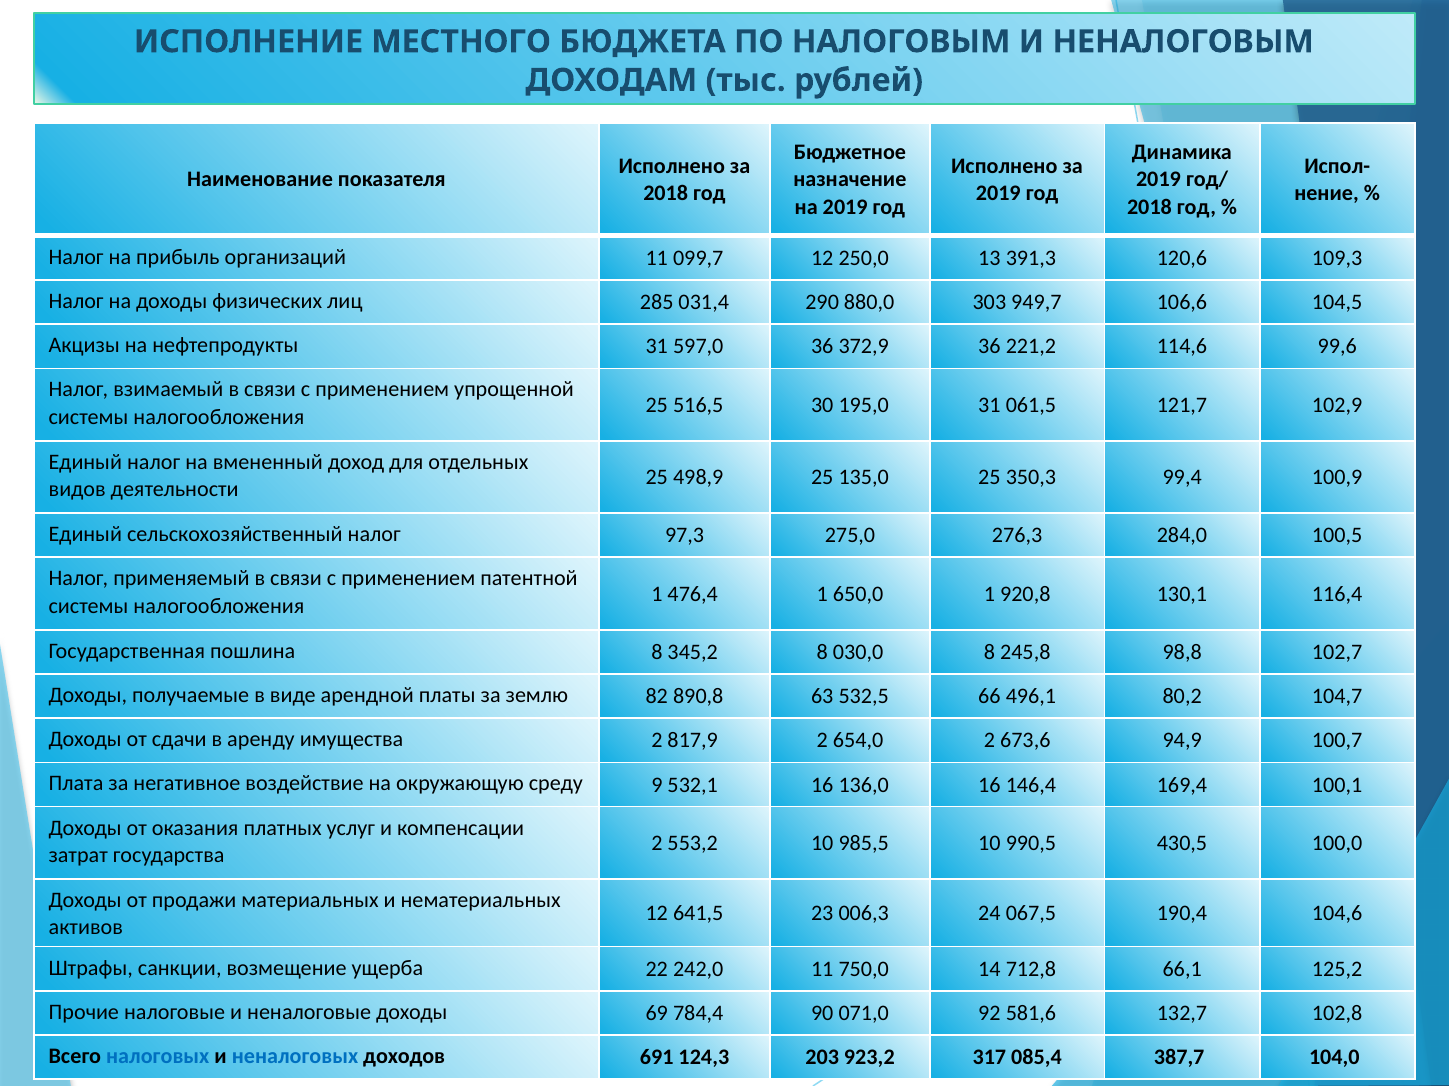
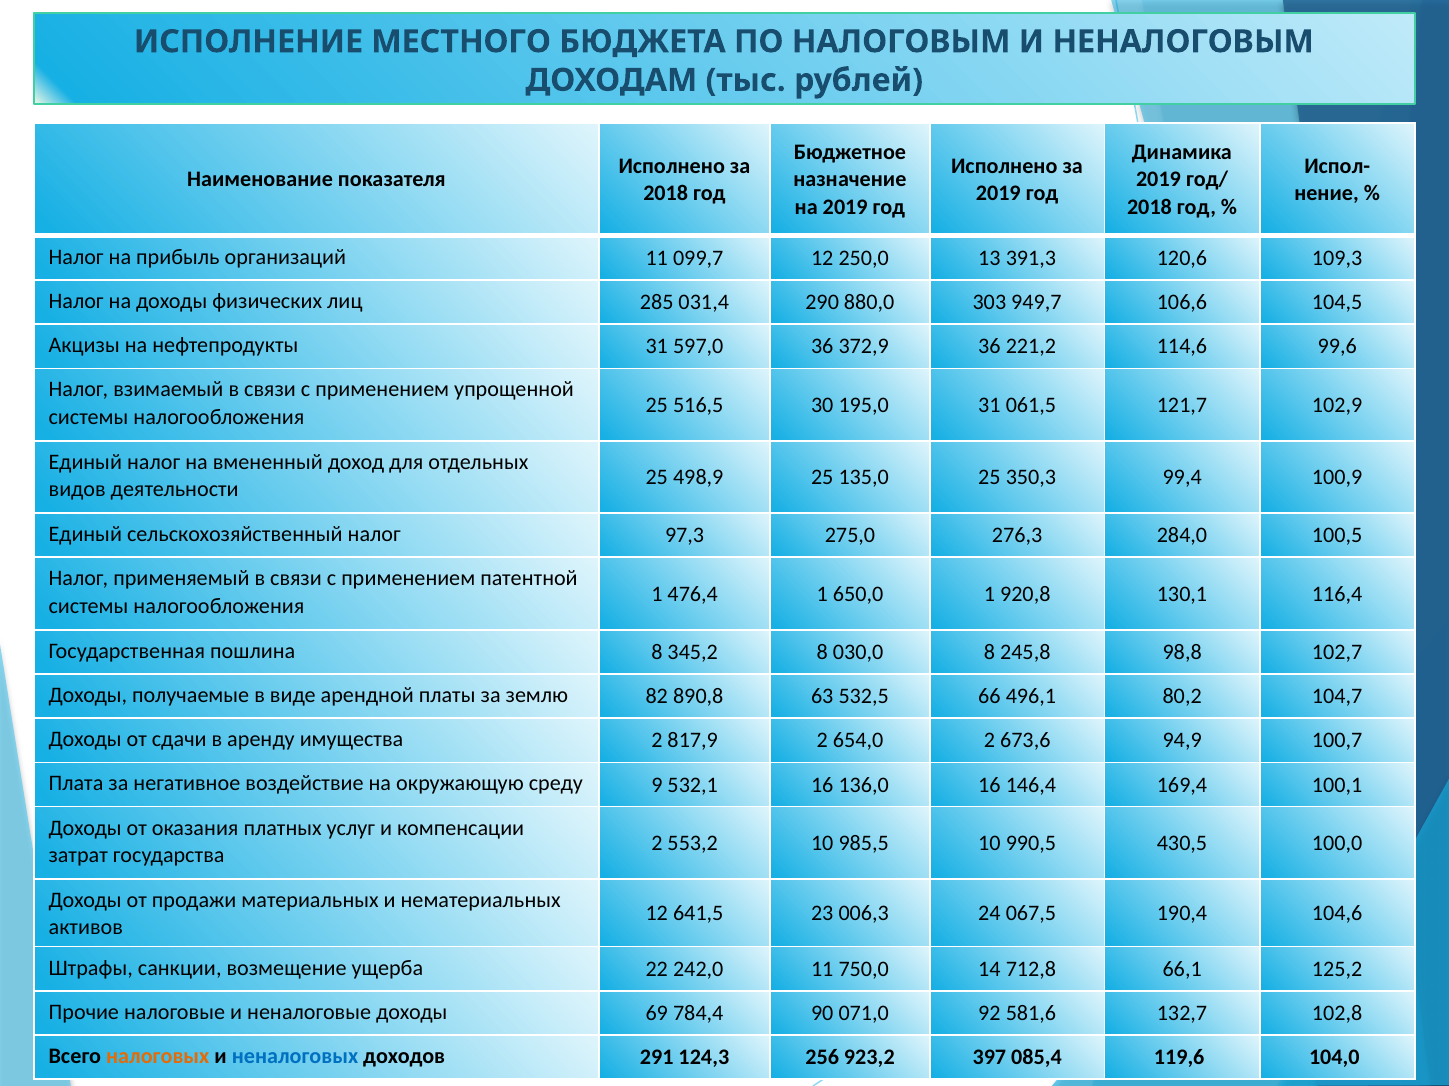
налоговых colour: blue -> orange (158, 1057)
691: 691 -> 291 (657, 1058)
203: 203 -> 256 (822, 1058)
317: 317 -> 397 (989, 1058)
387,7: 387,7 -> 119,6 (1179, 1058)
